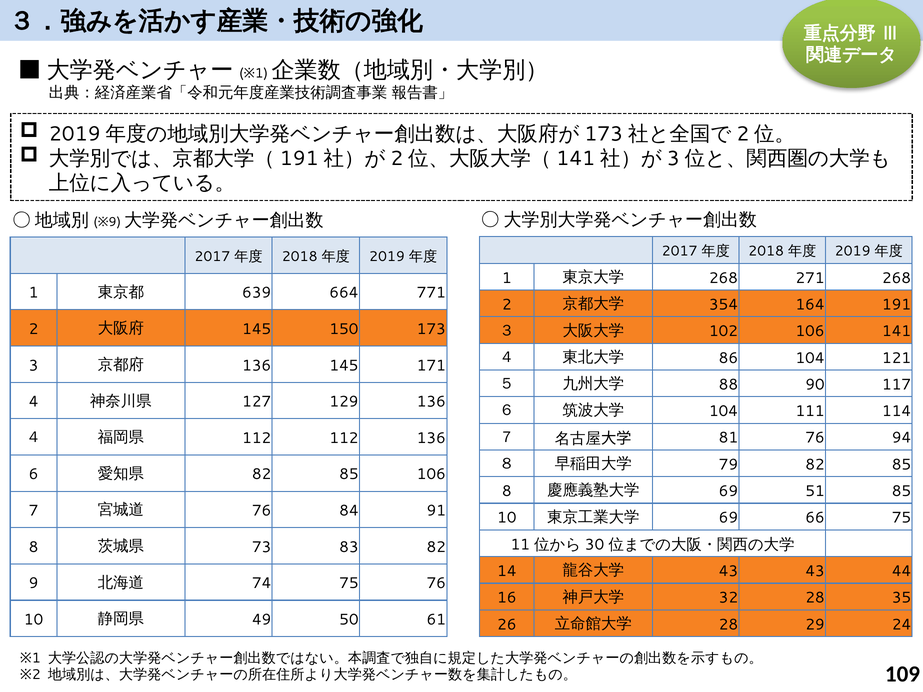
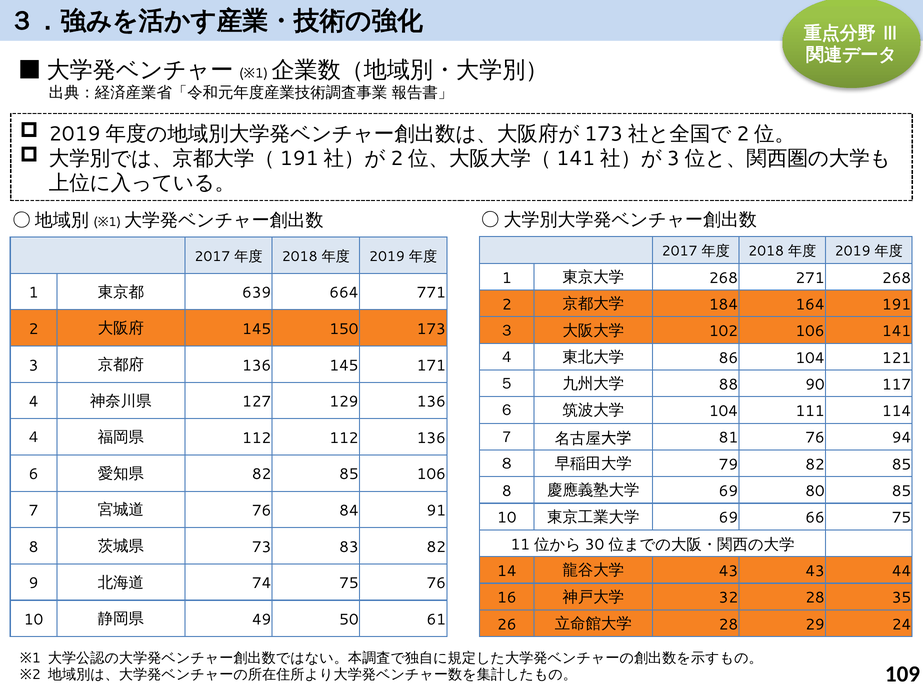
9: 9 -> 1 (115, 222)
354: 354 -> 184 (723, 305)
51: 51 -> 80 (815, 491)
